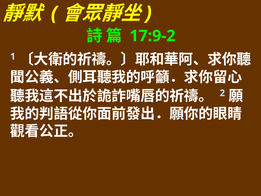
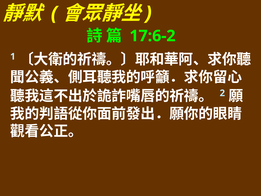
17:9-2: 17:9-2 -> 17:6-2 (152, 36)
